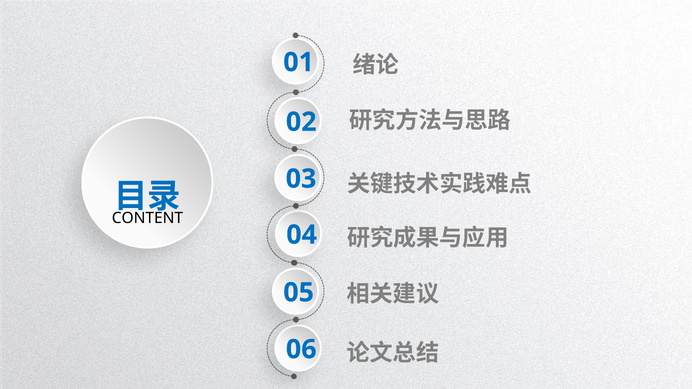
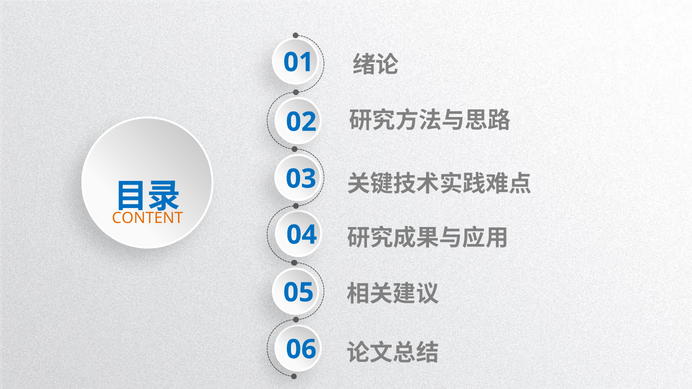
CONTENT colour: black -> orange (147, 218)
